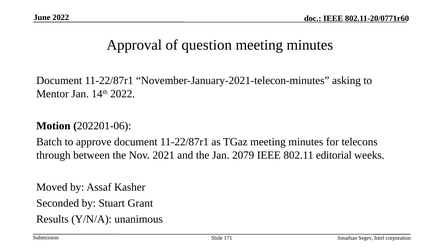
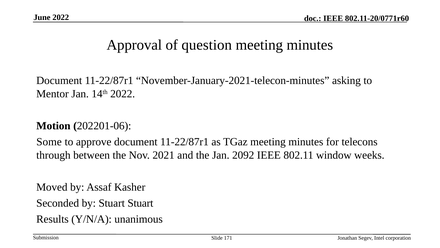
Batch: Batch -> Some (49, 142)
2079: 2079 -> 2092 (243, 155)
editorial: editorial -> window (334, 155)
Stuart Grant: Grant -> Stuart (140, 203)
